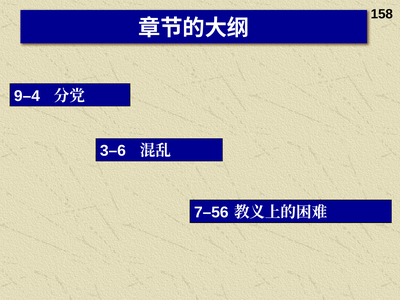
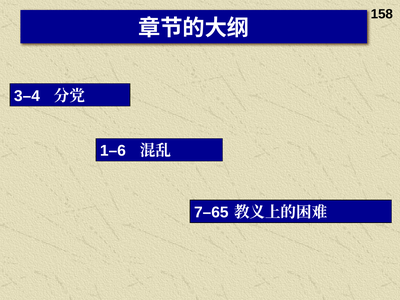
9–4: 9–4 -> 3–4 (27, 96)
3–6: 3–6 -> 1–6 (113, 151)
7–56: 7–56 -> 7–65 (211, 212)
